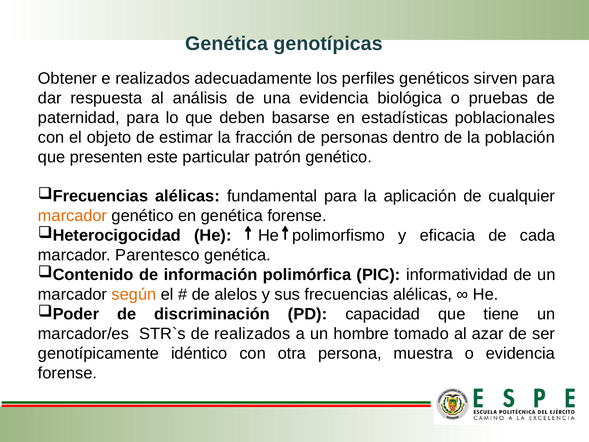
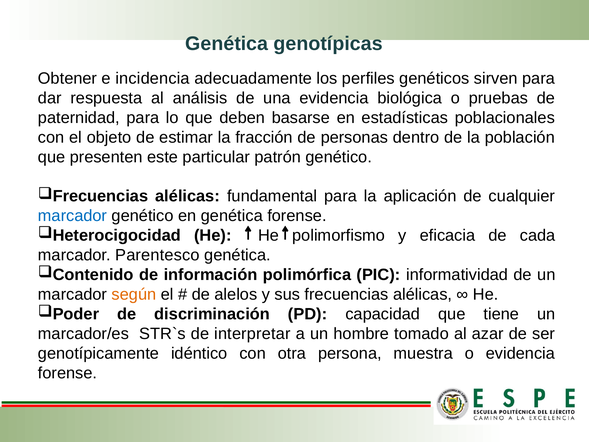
e realizados: realizados -> incidencia (153, 78)
marcador colour: orange -> blue (73, 216)
de realizados: realizados -> interpretar (252, 334)
